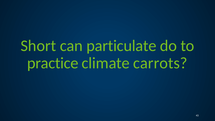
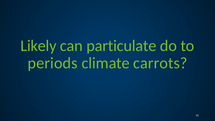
Short: Short -> Likely (38, 46)
practice: practice -> periods (53, 63)
